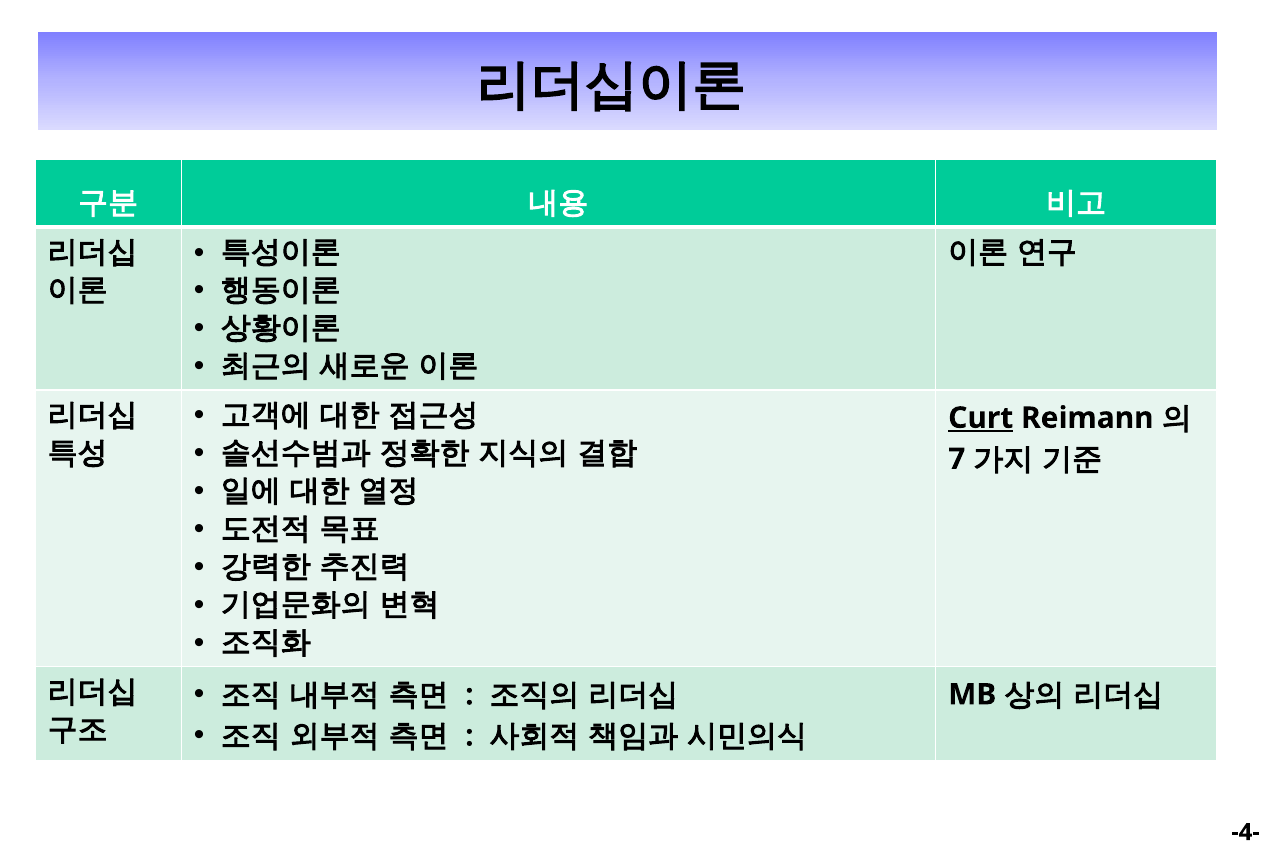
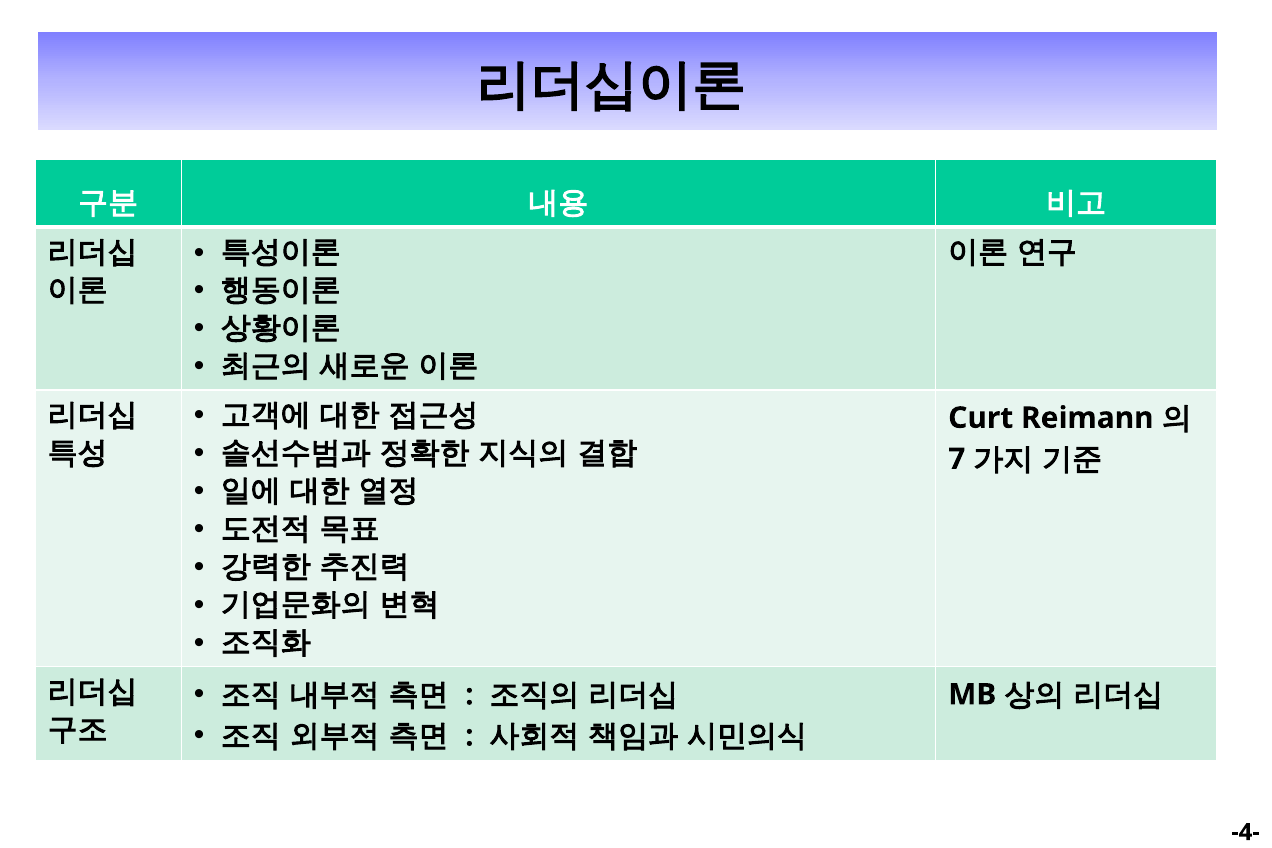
Curt underline: present -> none (981, 418)
